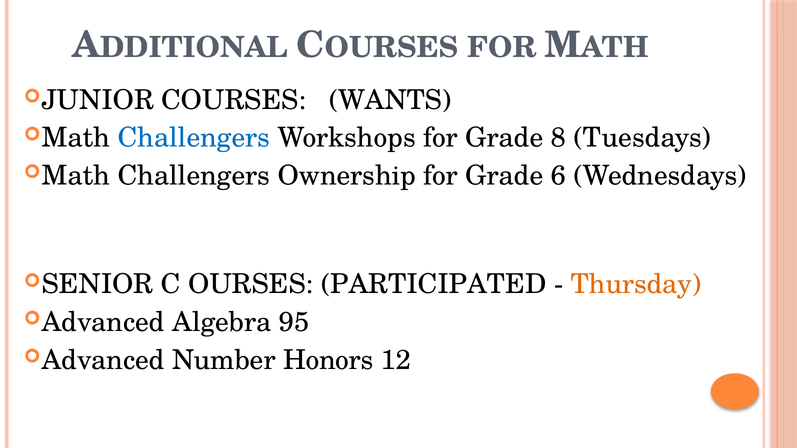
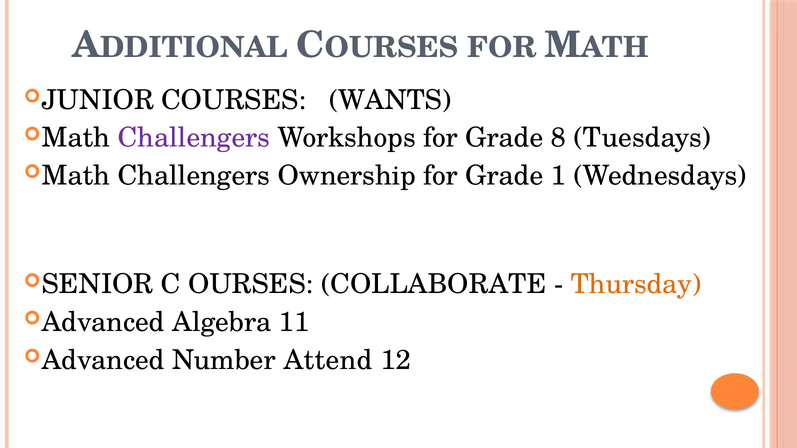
Challengers colour: blue -> purple (194, 138)
6: 6 -> 1 (559, 176)
PARTICIPATED: PARTICIPATED -> COLLABORATE (434, 285)
95: 95 -> 11 (294, 322)
Honors: Honors -> Attend (328, 360)
